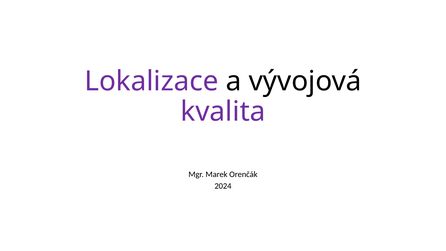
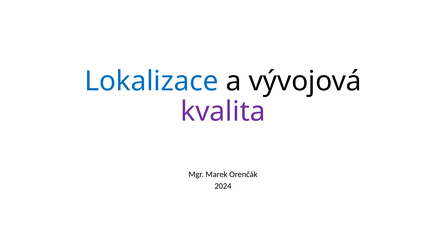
Lokalizace colour: purple -> blue (152, 81)
